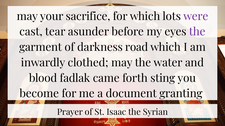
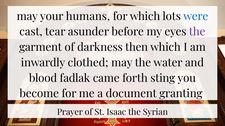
sacrifice: sacrifice -> humans (88, 16)
were colour: purple -> blue (196, 16)
road: road -> then (137, 47)
